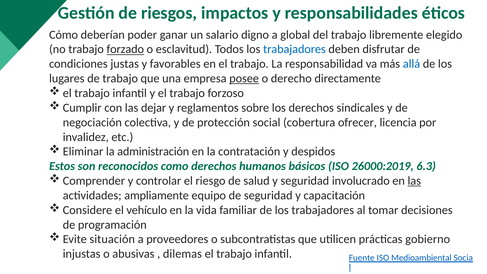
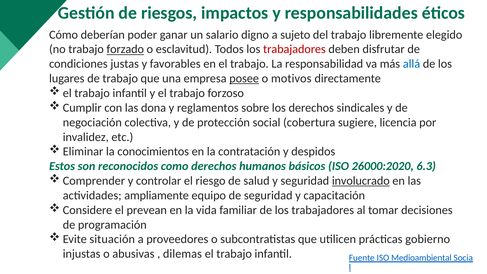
global: global -> sujeto (295, 35)
trabajadores colour: blue -> red (294, 49)
derecho: derecho -> motivos (291, 79)
dejar: dejar -> dona (154, 108)
ofrecer: ofrecer -> sugiere (357, 122)
administración: administración -> conocimientos (153, 152)
26000:2019: 26000:2019 -> 26000:2020 (383, 166)
involucrado underline: none -> present (361, 181)
las underline: present -> none (414, 181)
vehículo: vehículo -> prevean (147, 210)
